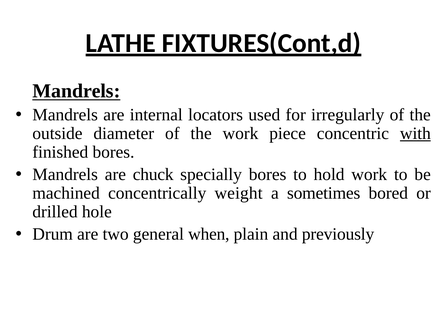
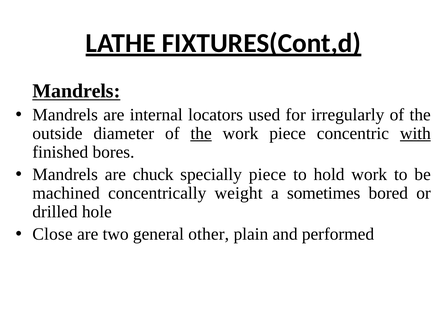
the underline: none -> present (201, 133)
specially bores: bores -> piece (267, 175)
Drum: Drum -> Close (53, 234)
when: when -> other (209, 234)
previously: previously -> performed (338, 234)
